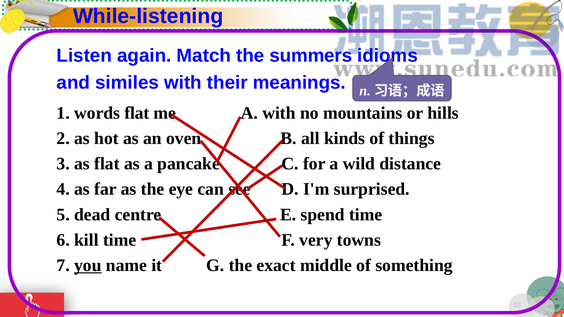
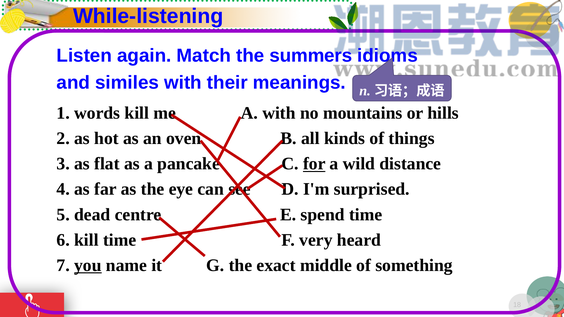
words flat: flat -> kill (137, 113)
for underline: none -> present (314, 164)
towns: towns -> heard (359, 240)
